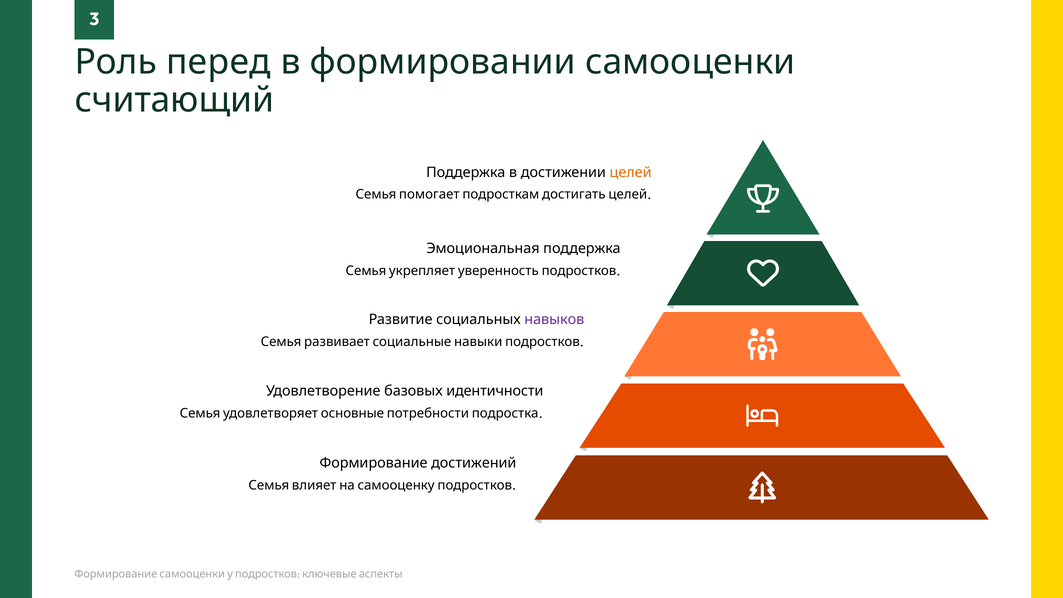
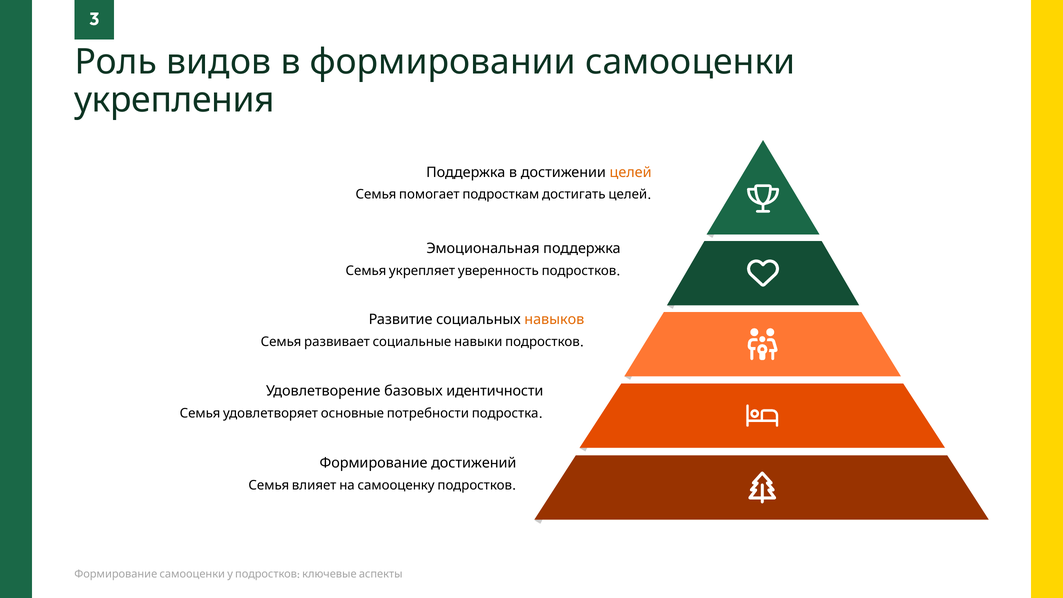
перед: перед -> видов (219, 62)
считающий: считающий -> укрепления (175, 100)
навыков colour: purple -> orange (554, 320)
